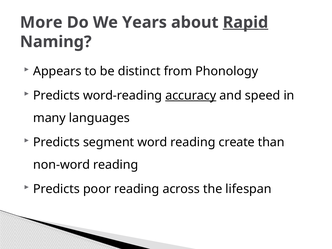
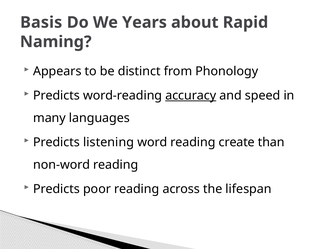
More: More -> Basis (41, 22)
Rapid underline: present -> none (245, 22)
segment: segment -> listening (109, 142)
